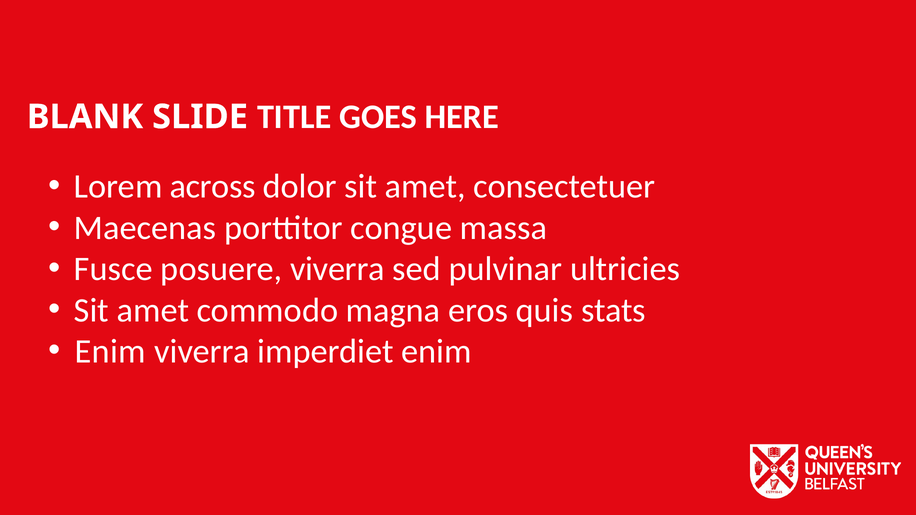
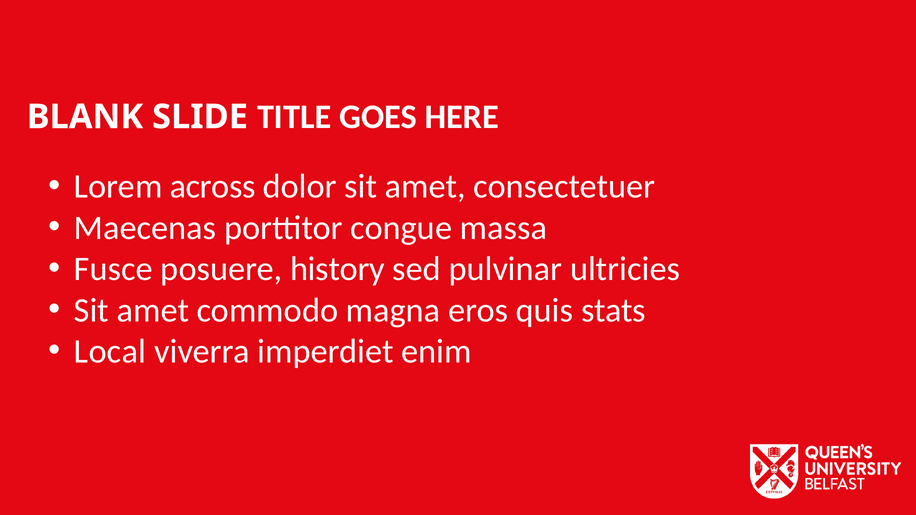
posuere viverra: viverra -> history (337, 269)
Enim: Enim -> Local (110, 352)
